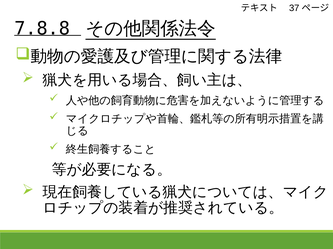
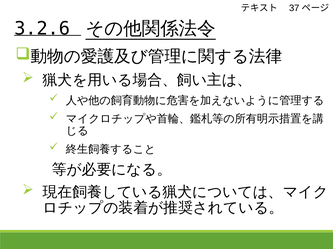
7.8.8: 7.8.8 -> 3.2.6 (42, 29)
